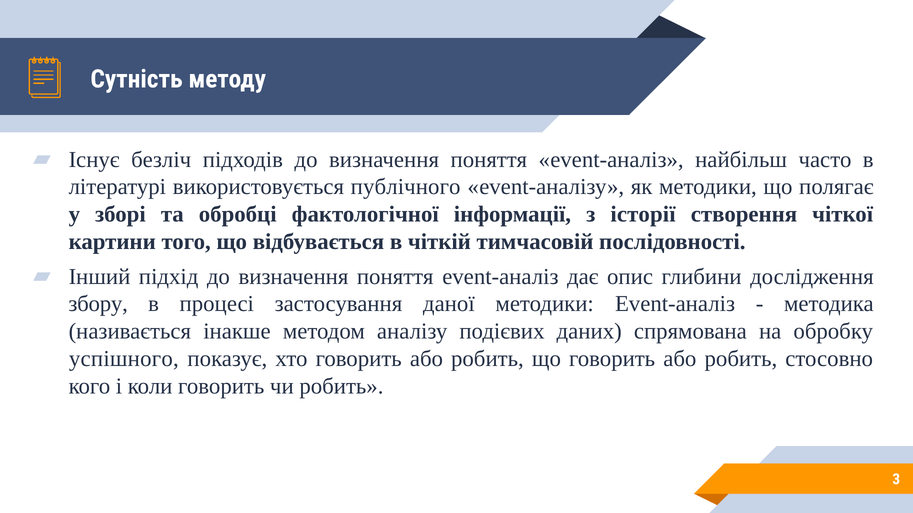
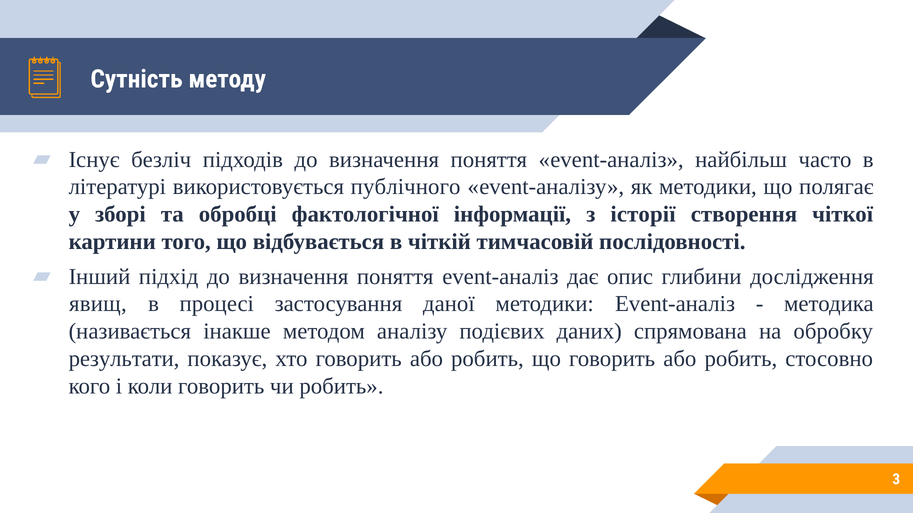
збору: збору -> явищ (98, 304)
успішного: успішного -> результати (124, 359)
